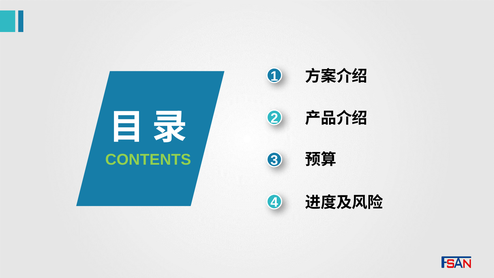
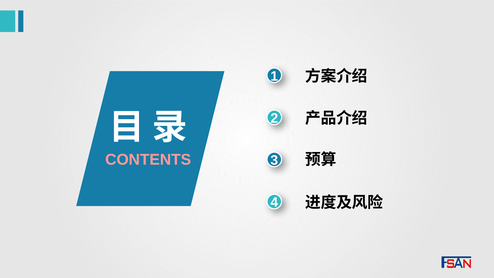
CONTENTS colour: light green -> pink (148, 160)
